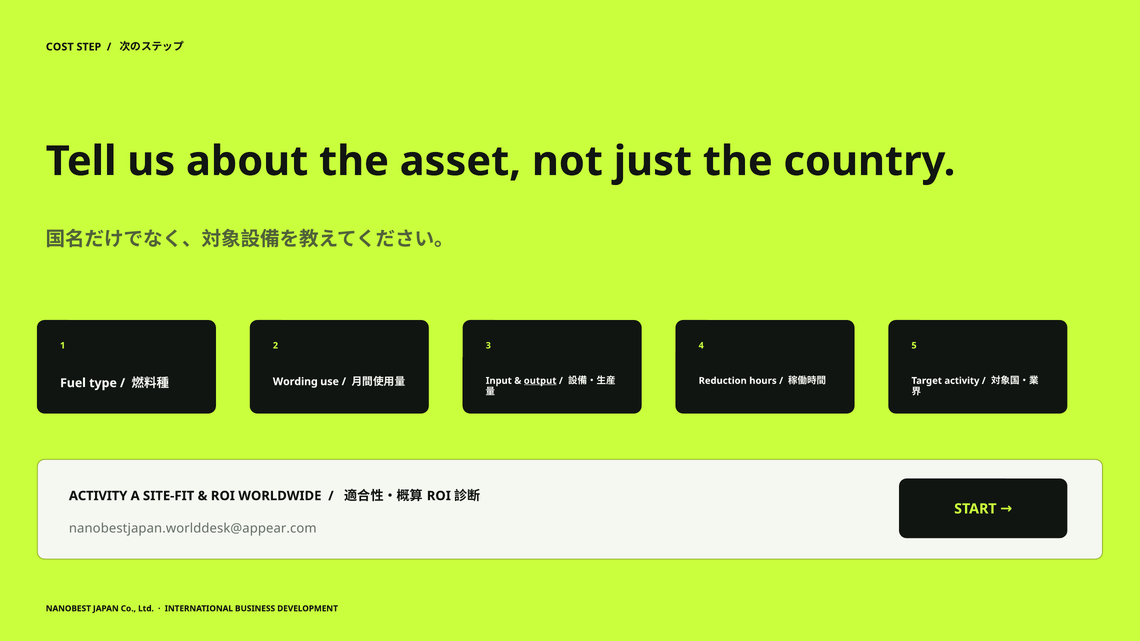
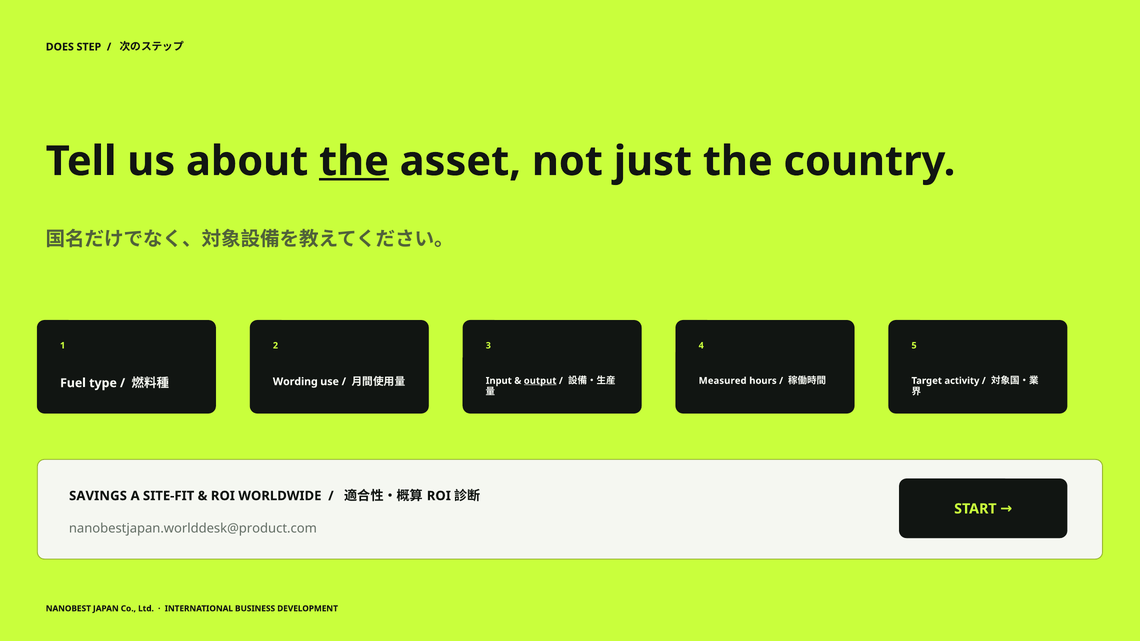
COST: COST -> DOES (60, 47)
the underline: none -> present (354, 161)
Reduction: Reduction -> Measured (723, 381)
ACTIVITY: ACTIVITY -> SAVINGS (98, 496)
nanobestjapan.worlddesk@appear.com: nanobestjapan.worlddesk@appear.com -> nanobestjapan.worlddesk@product.com (193, 529)
